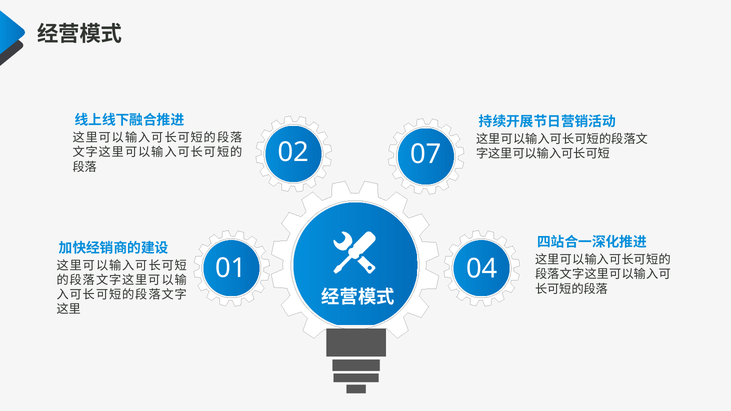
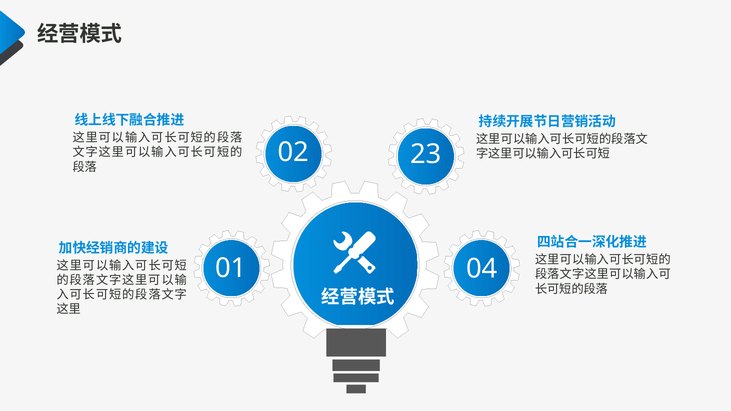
07: 07 -> 23 (426, 154)
